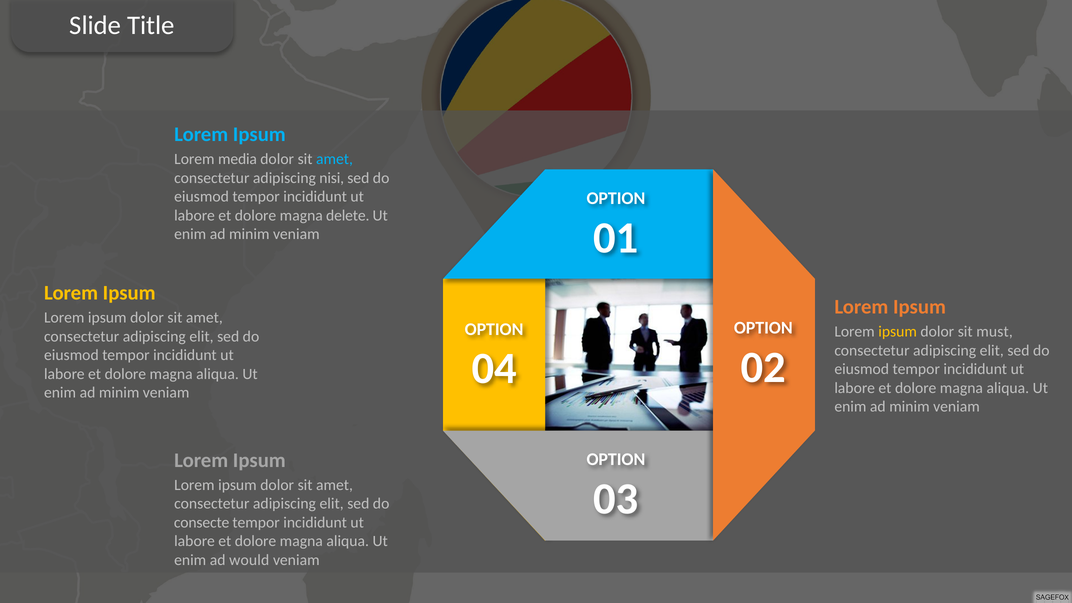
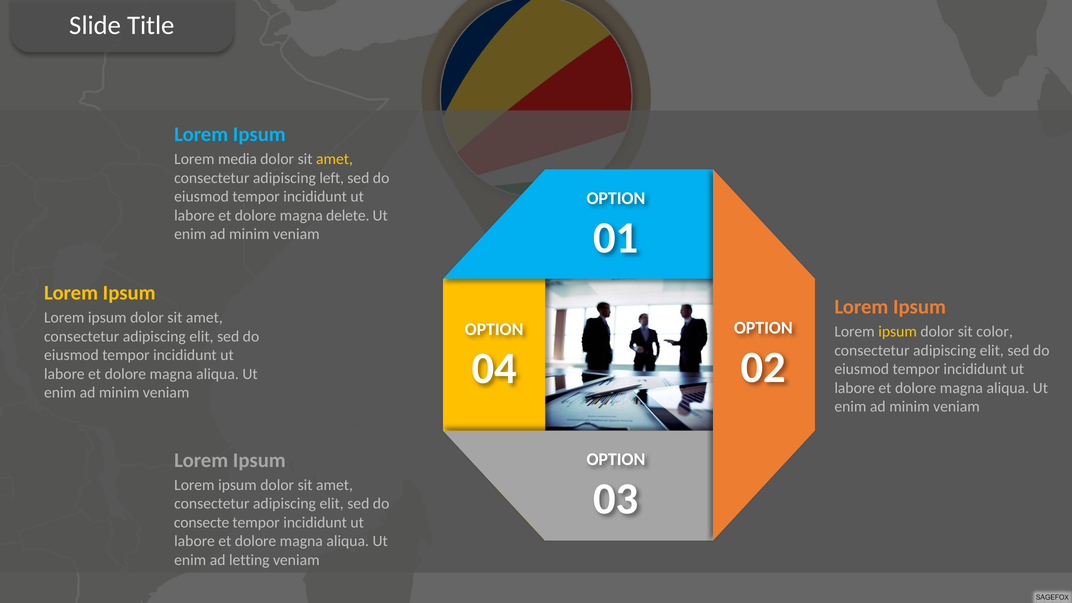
amet colour: light blue -> yellow (335, 159)
nisi: nisi -> left (332, 178)
must: must -> color (995, 332)
would: would -> letting (249, 560)
